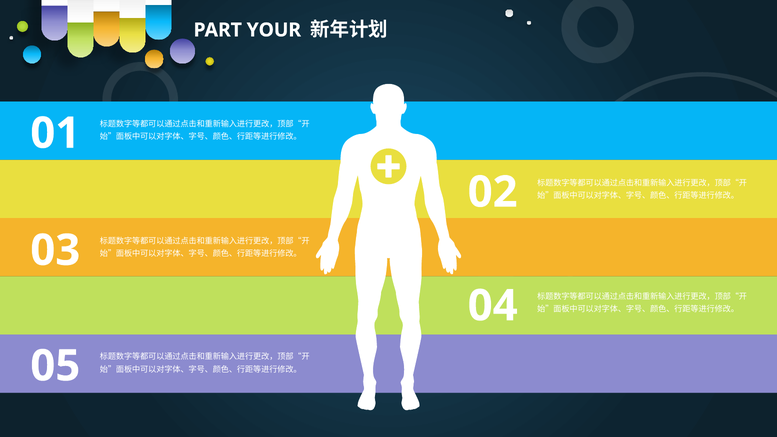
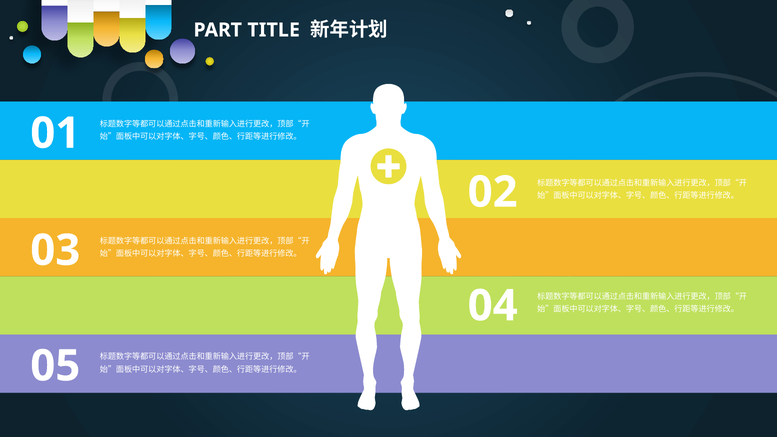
YOUR: YOUR -> TITLE (274, 30)
